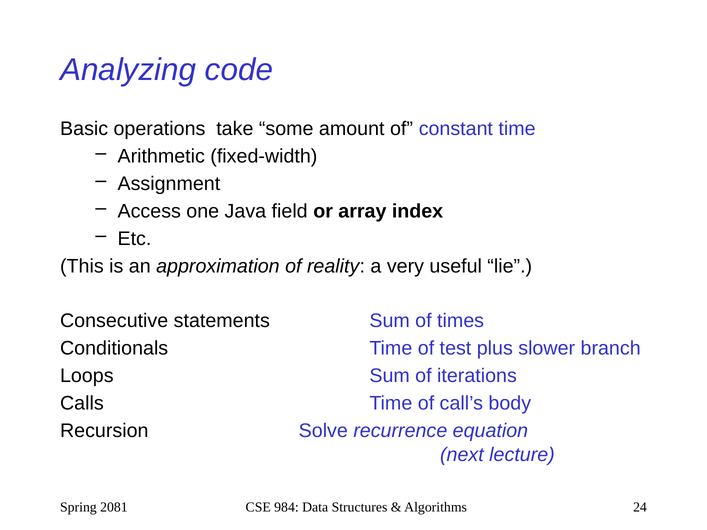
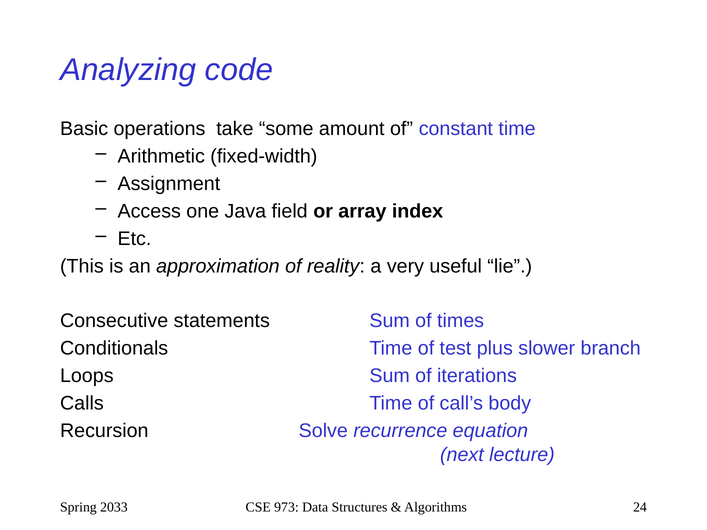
2081: 2081 -> 2033 (114, 508)
984: 984 -> 973 (286, 508)
